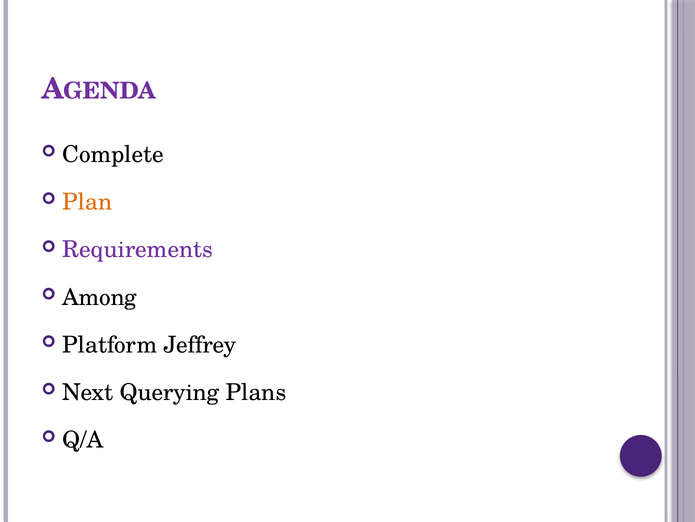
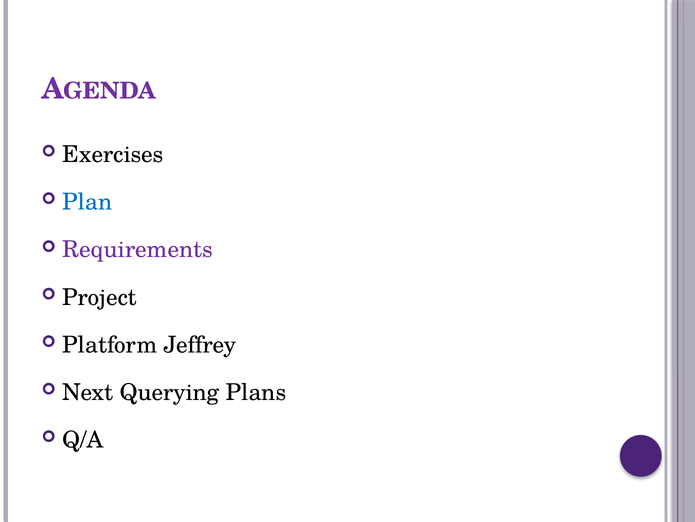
Complete: Complete -> Exercises (113, 154)
Plan colour: orange -> blue (87, 202)
Among: Among -> Project (100, 297)
